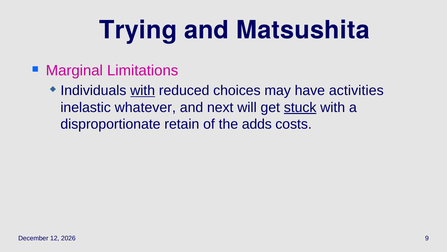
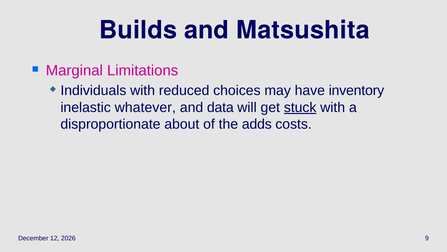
Trying: Trying -> Builds (138, 30)
with underline: present -> none (143, 90)
activities: activities -> inventory (356, 90)
next: next -> data (220, 107)
retain: retain -> about (182, 124)
